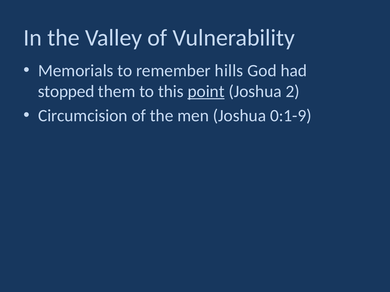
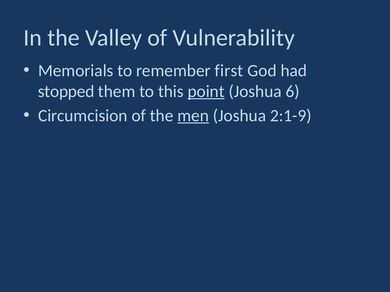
hills: hills -> first (229, 71)
2: 2 -> 6 (293, 92)
men underline: none -> present (193, 116)
0:1-9: 0:1-9 -> 2:1-9 (291, 116)
